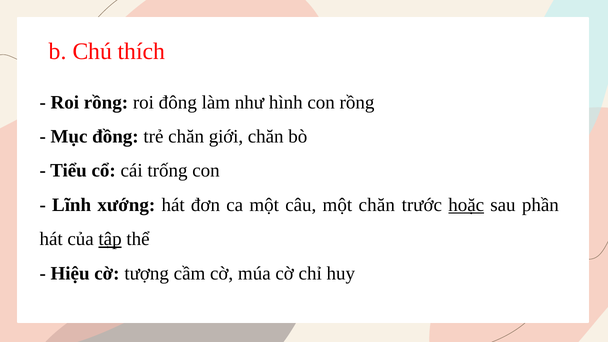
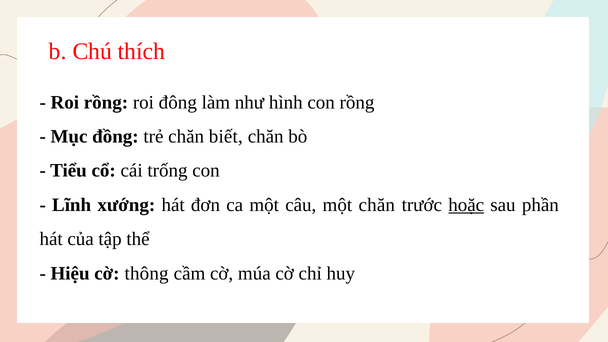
giới: giới -> biết (226, 136)
tập underline: present -> none (110, 239)
tượng: tượng -> thông (147, 273)
